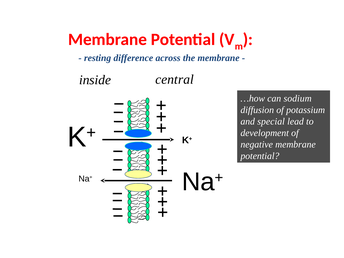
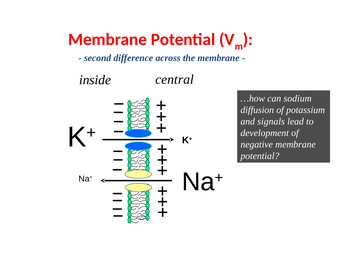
resting: resting -> second (98, 58)
special: special -> signals (271, 121)
